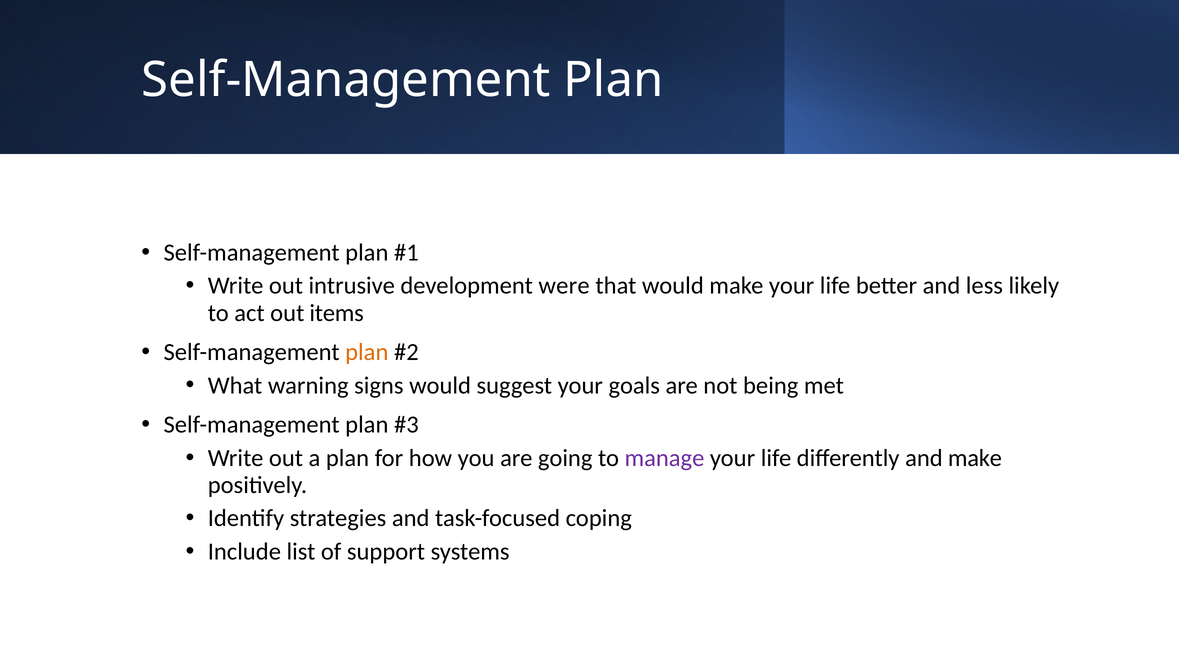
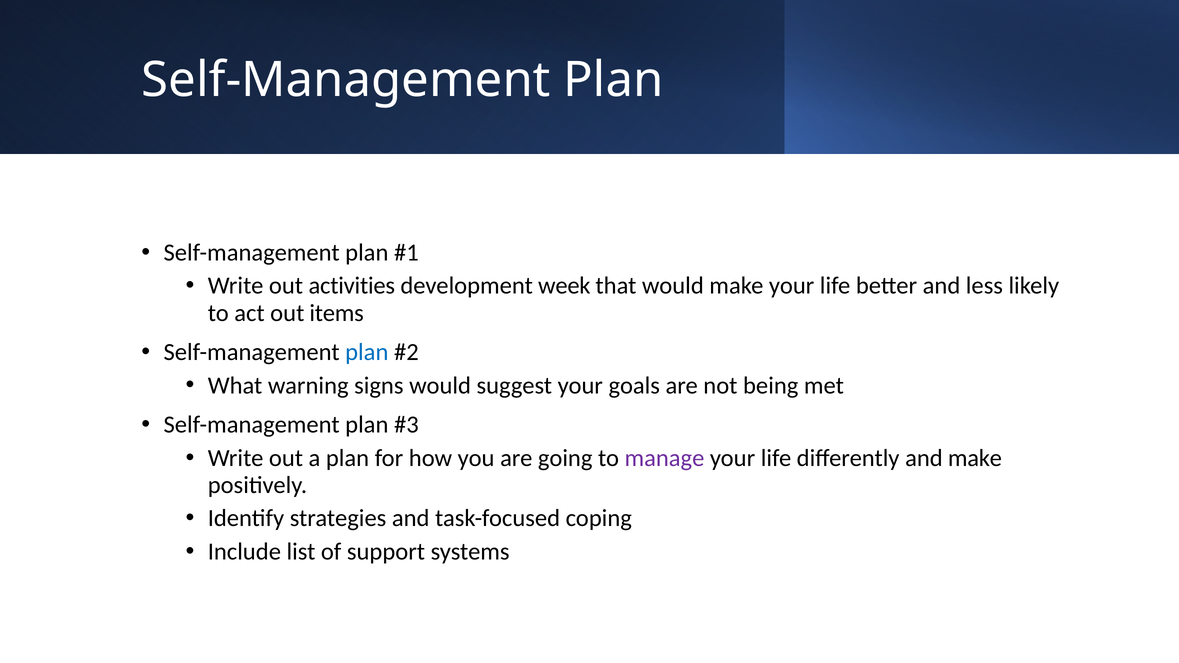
intrusive: intrusive -> activities (352, 286)
were: were -> week (564, 286)
plan colour: orange -> blue (367, 352)
